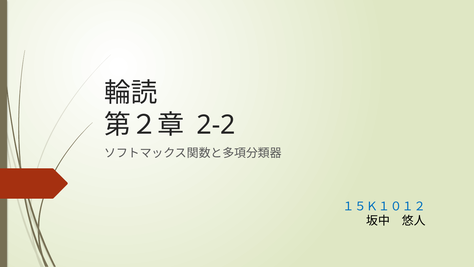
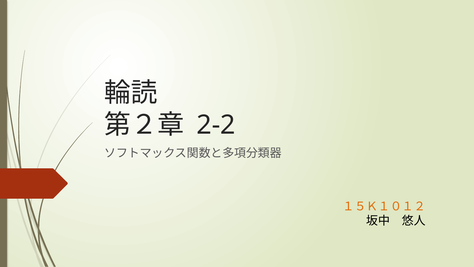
１５Ｋ１０１２ colour: blue -> orange (384, 206)
